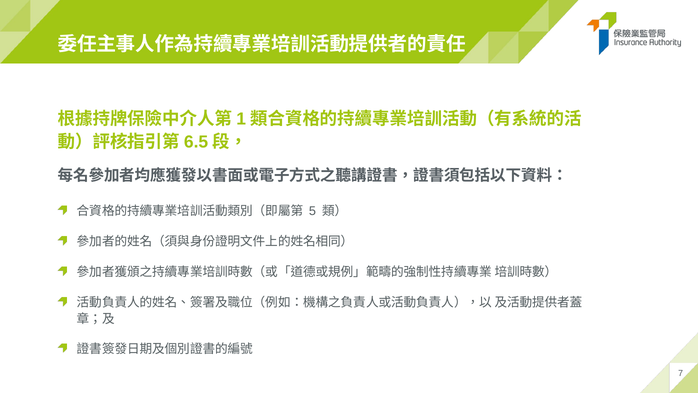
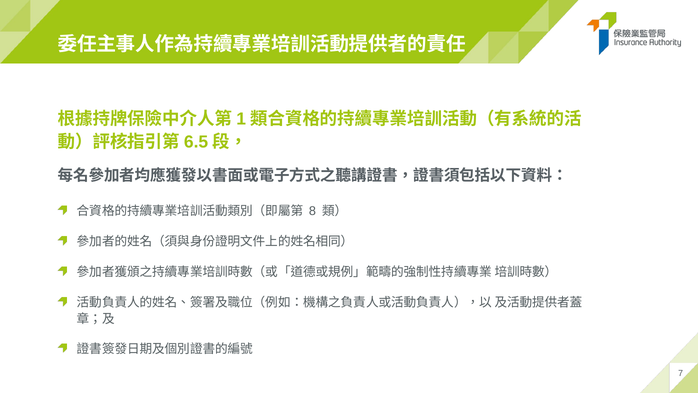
5: 5 -> 8 (312, 211)
